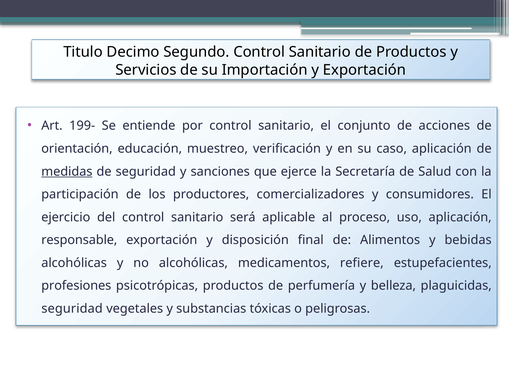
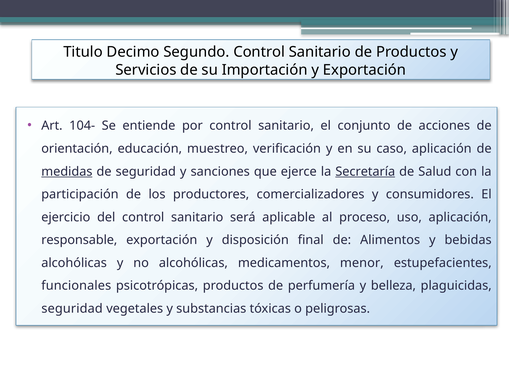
199-: 199- -> 104- (82, 126)
Secretaría underline: none -> present (365, 172)
refiere: refiere -> menor (362, 263)
profesiones: profesiones -> funcionales (76, 286)
